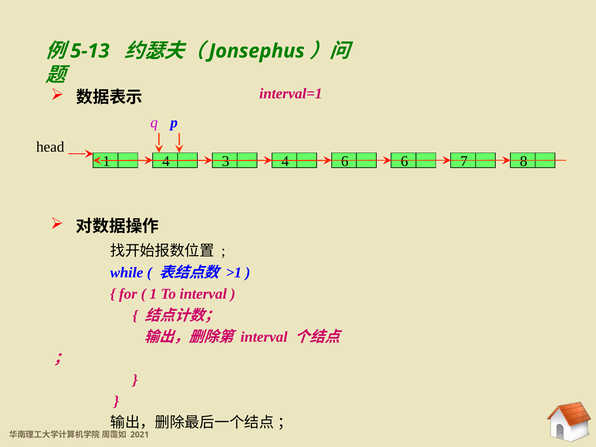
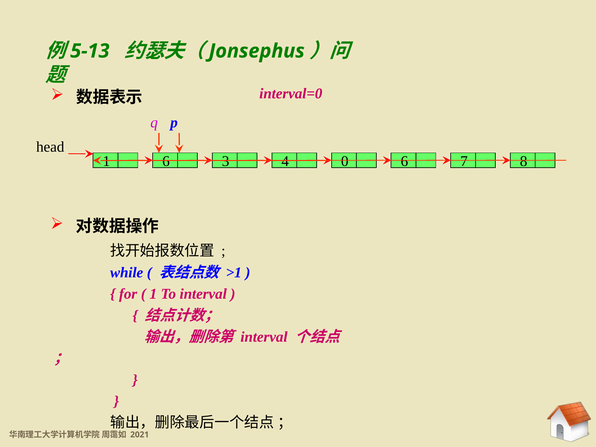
interval=1: interval=1 -> interval=0 (291, 94)
1 4: 4 -> 6 (166, 161)
4 6: 6 -> 0 (345, 161)
